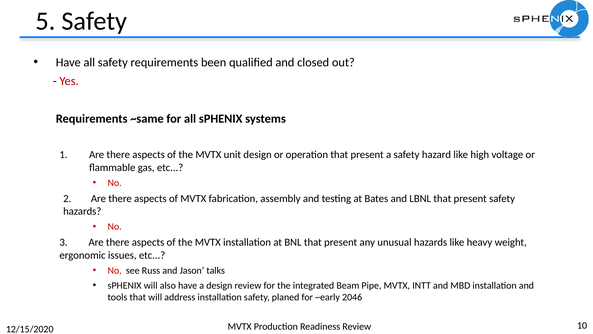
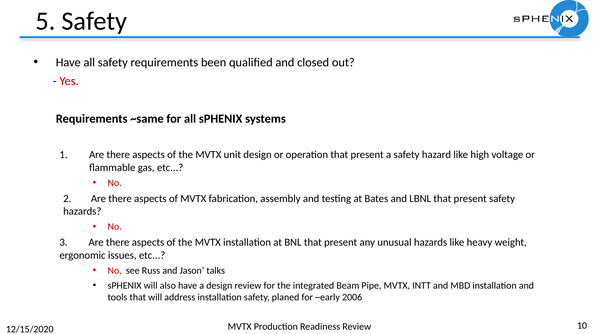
2046: 2046 -> 2006 (352, 297)
